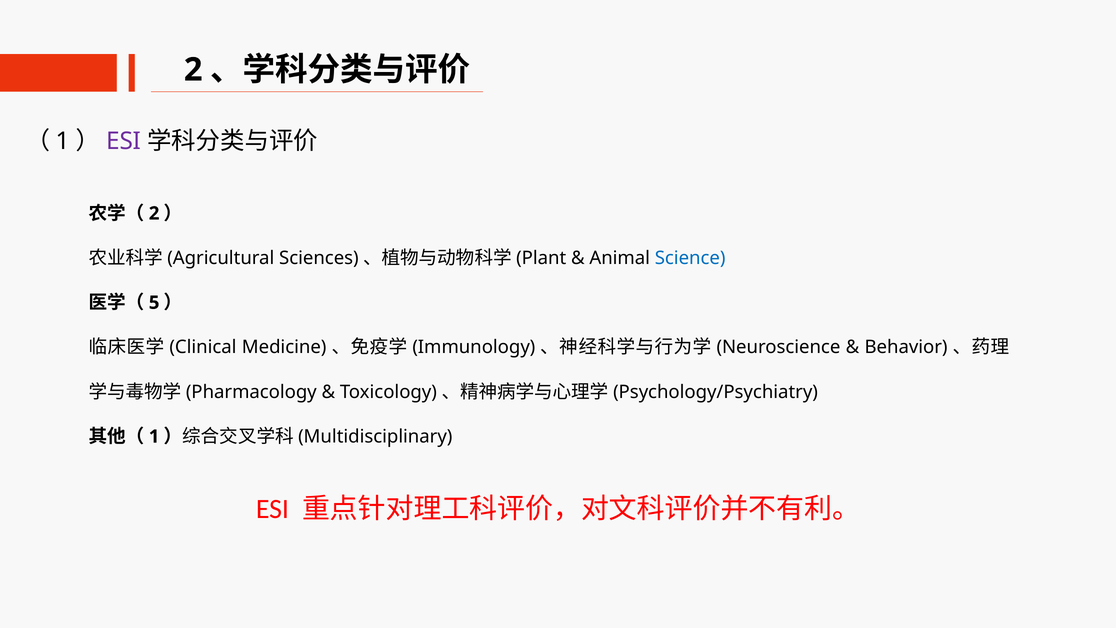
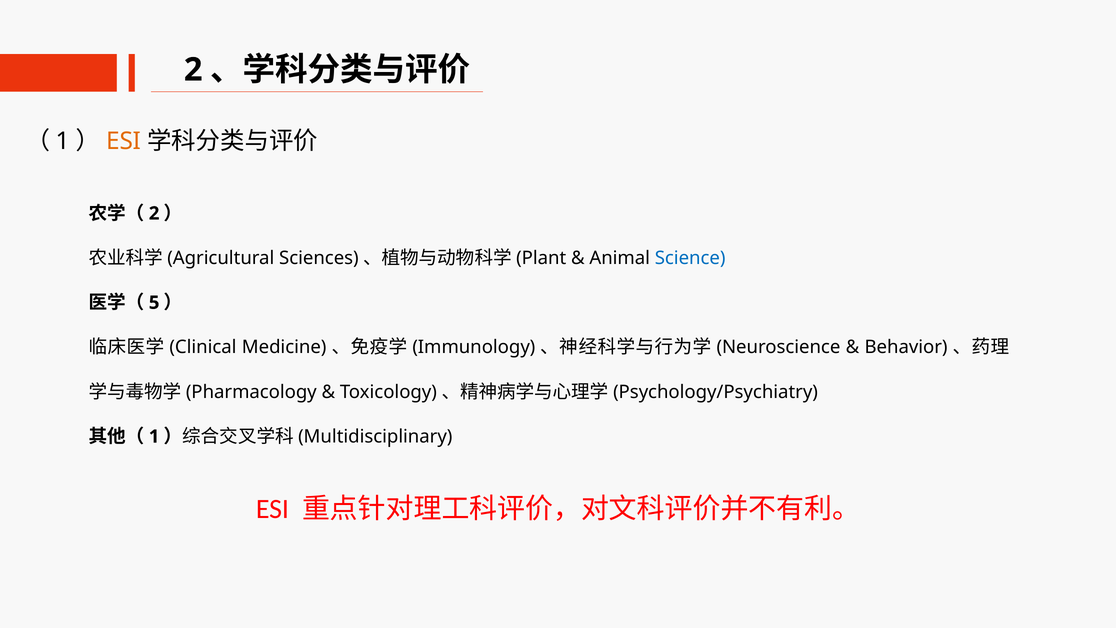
ESI colour: purple -> orange (124, 141)
